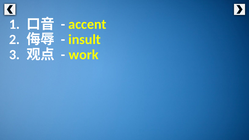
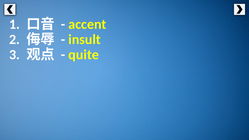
work: work -> quite (84, 55)
